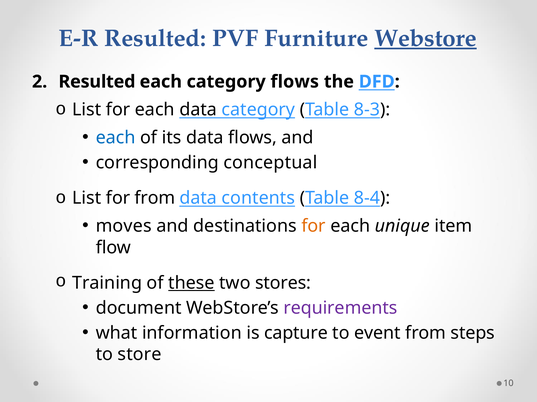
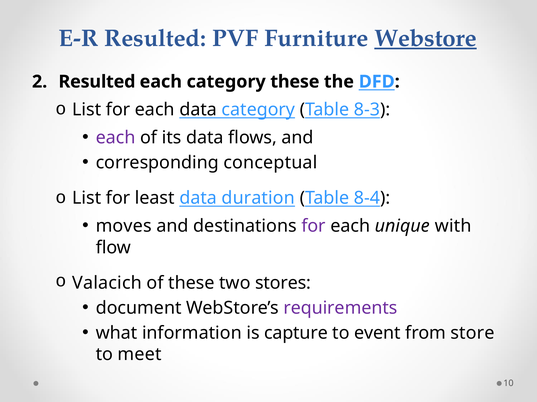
category flows: flows -> these (295, 82)
each colour: blue -> purple (116, 138)
for from: from -> least (155, 198)
contents: contents -> duration (258, 198)
for colour: orange -> purple (314, 226)
item: item -> with (453, 226)
Training: Training -> Valacich (107, 283)
these underline: present -> none (191, 283)
steps: steps -> store (473, 334)
store: store -> meet (140, 355)
